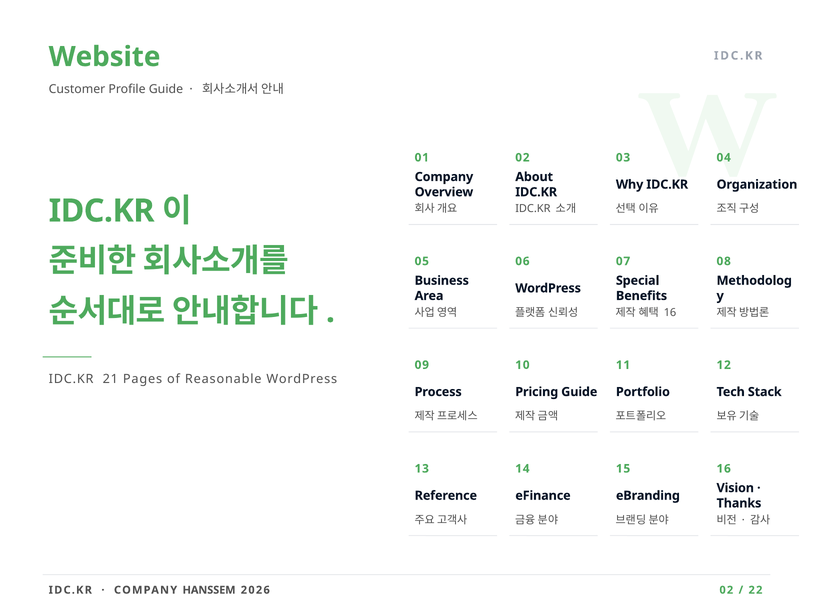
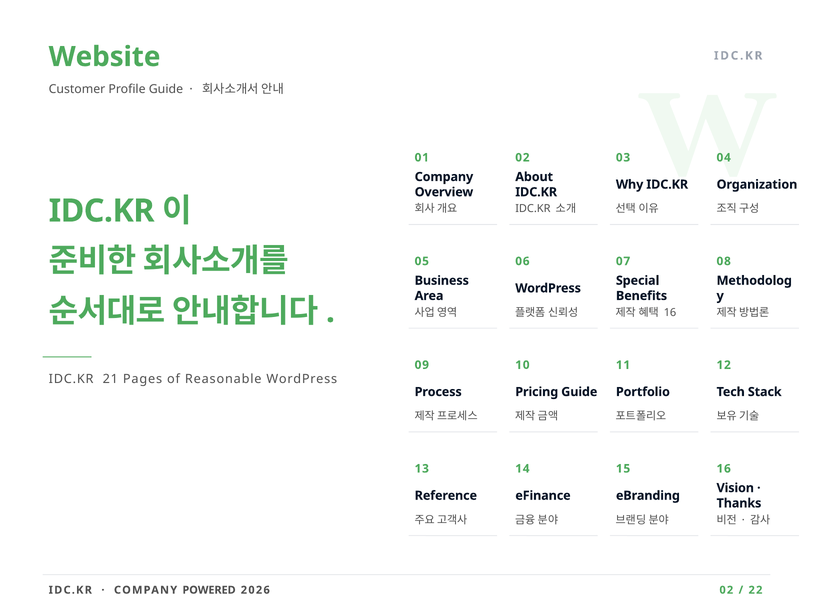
HANSSEM: HANSSEM -> POWERED (209, 590)
